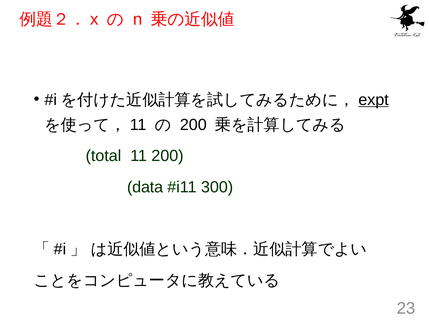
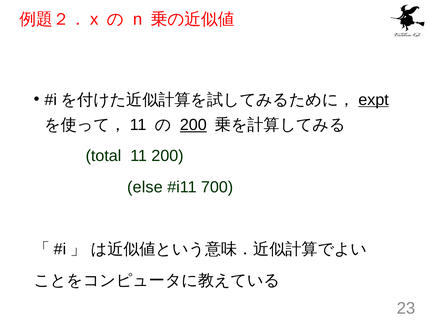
200 underline: none -> present (193, 125)
data: data -> else (145, 187)
300: 300 -> 700 (217, 187)
